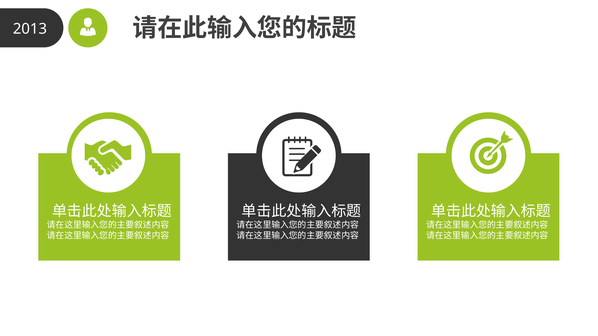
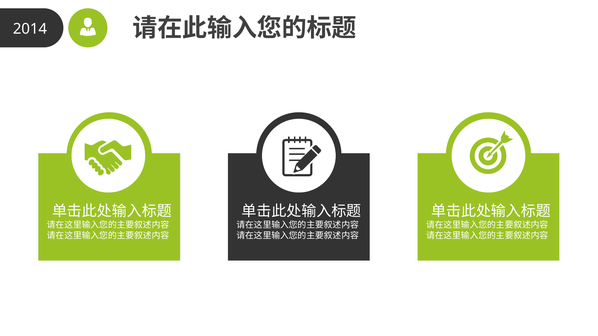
2013: 2013 -> 2014 (30, 29)
